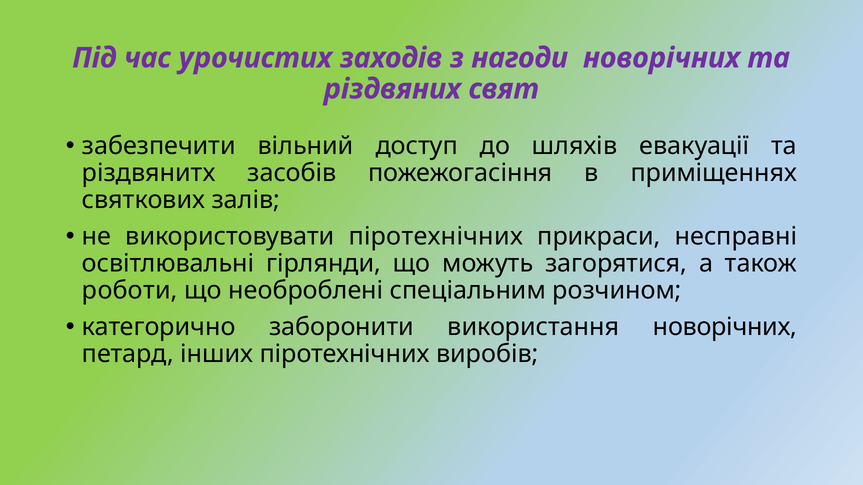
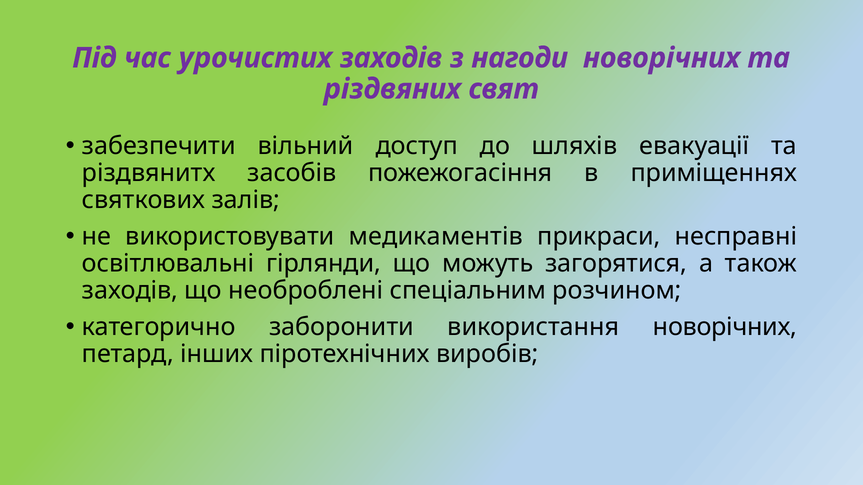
використовувати піротехнічних: піротехнічних -> медикаментів (436, 236)
роботи: роботи -> заходів (130, 291)
